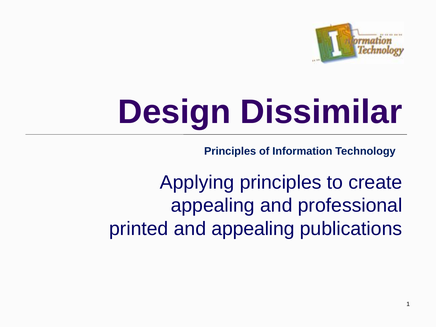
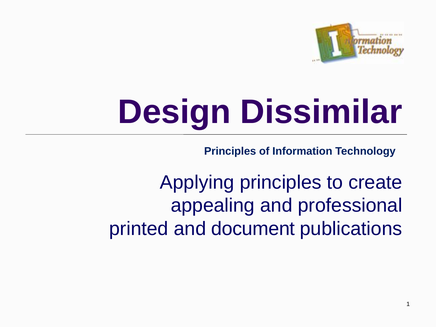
and appealing: appealing -> document (253, 229)
